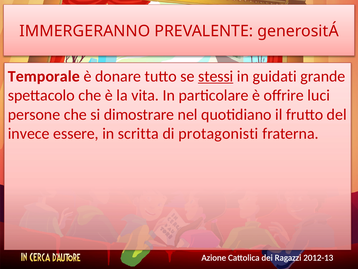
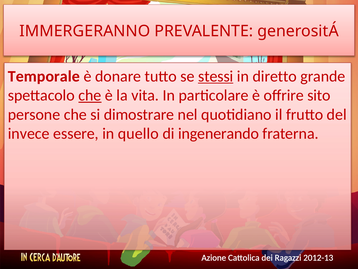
guidati: guidati -> diretto (275, 76)
che underline: none -> present (90, 95)
luci: luci -> sito (319, 95)
scritta: scritta -> quello (138, 133)
protagonisti: protagonisti -> ingenerando (219, 133)
